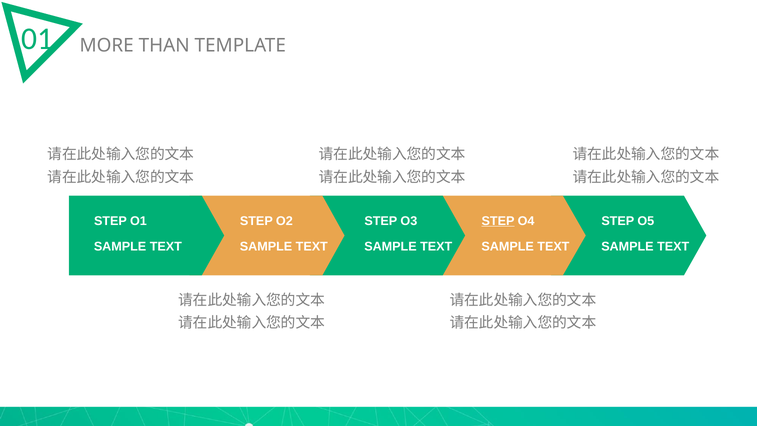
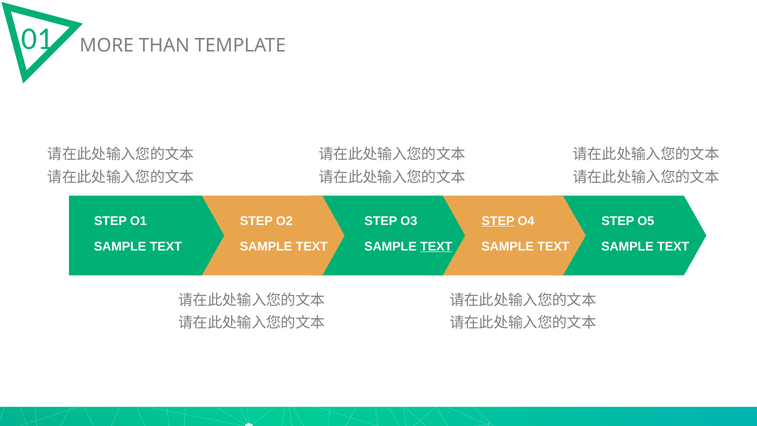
TEXT underline: none -> present (436, 246)
